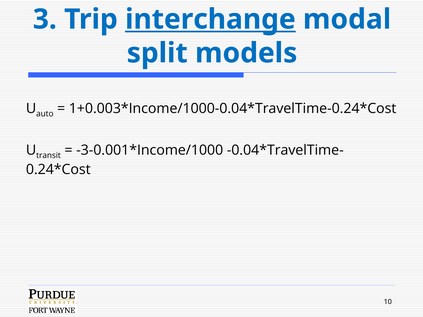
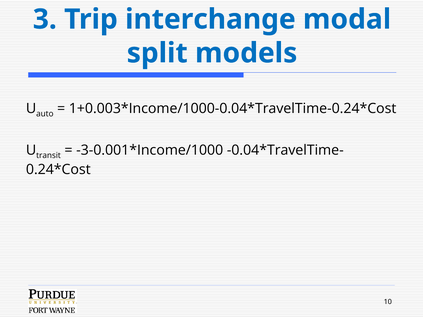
interchange underline: present -> none (210, 19)
